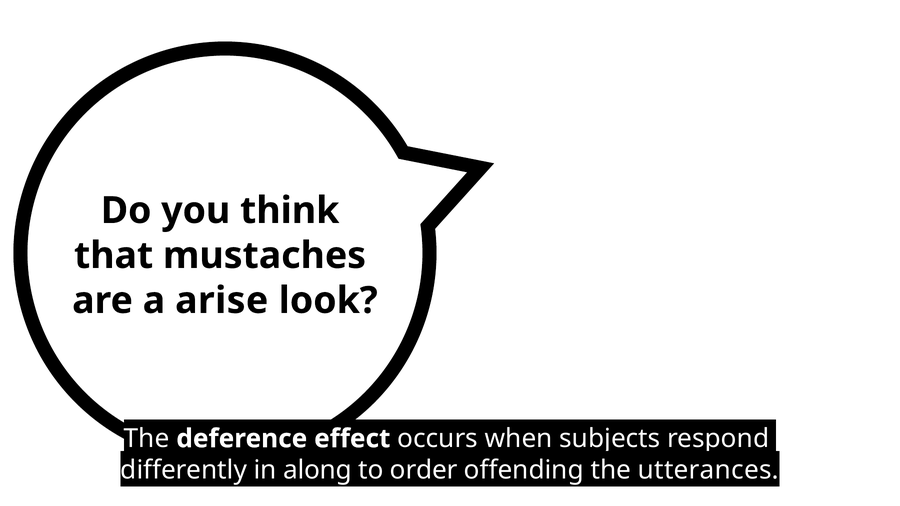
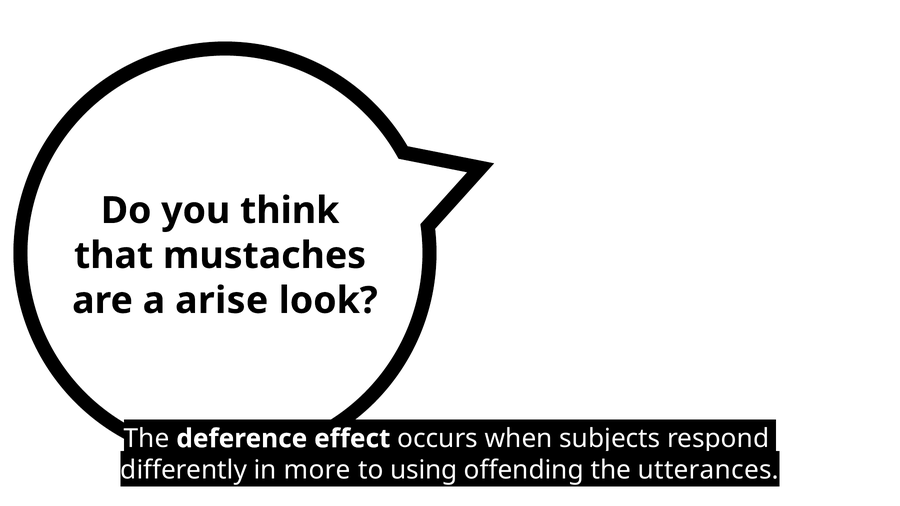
along: along -> more (317, 470)
order: order -> using (424, 470)
